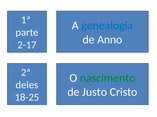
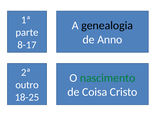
genealogia colour: blue -> black (107, 26)
2-17: 2-17 -> 8-17 (27, 45)
deles: deles -> outro (27, 85)
Justo: Justo -> Coisa (95, 93)
